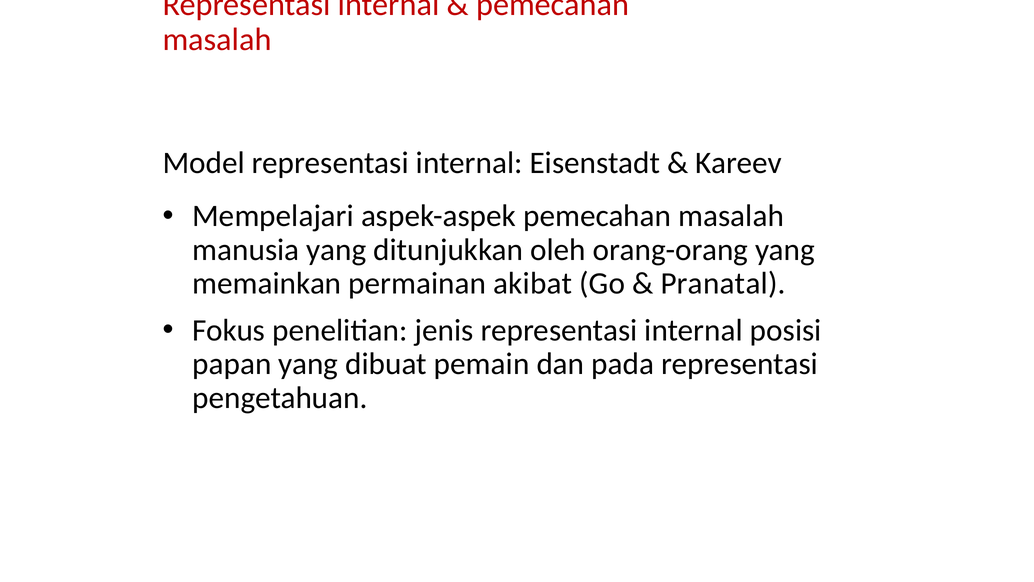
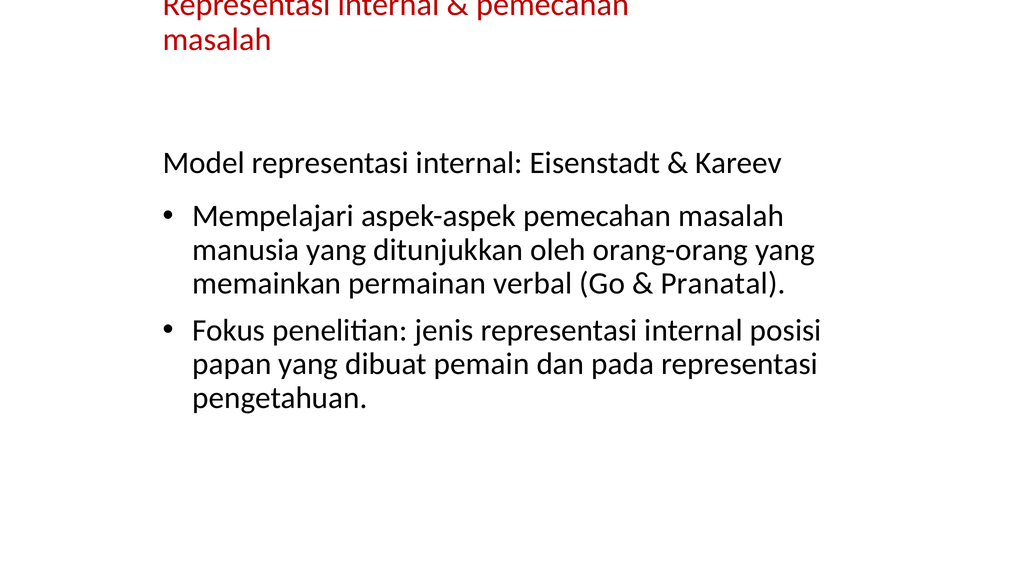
akibat: akibat -> verbal (533, 283)
